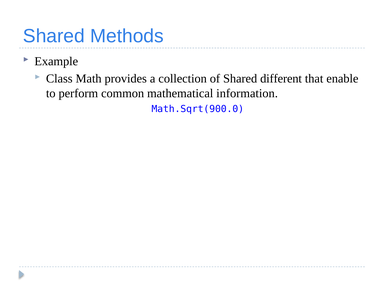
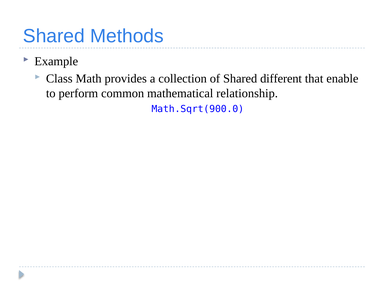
information: information -> relationship (247, 93)
